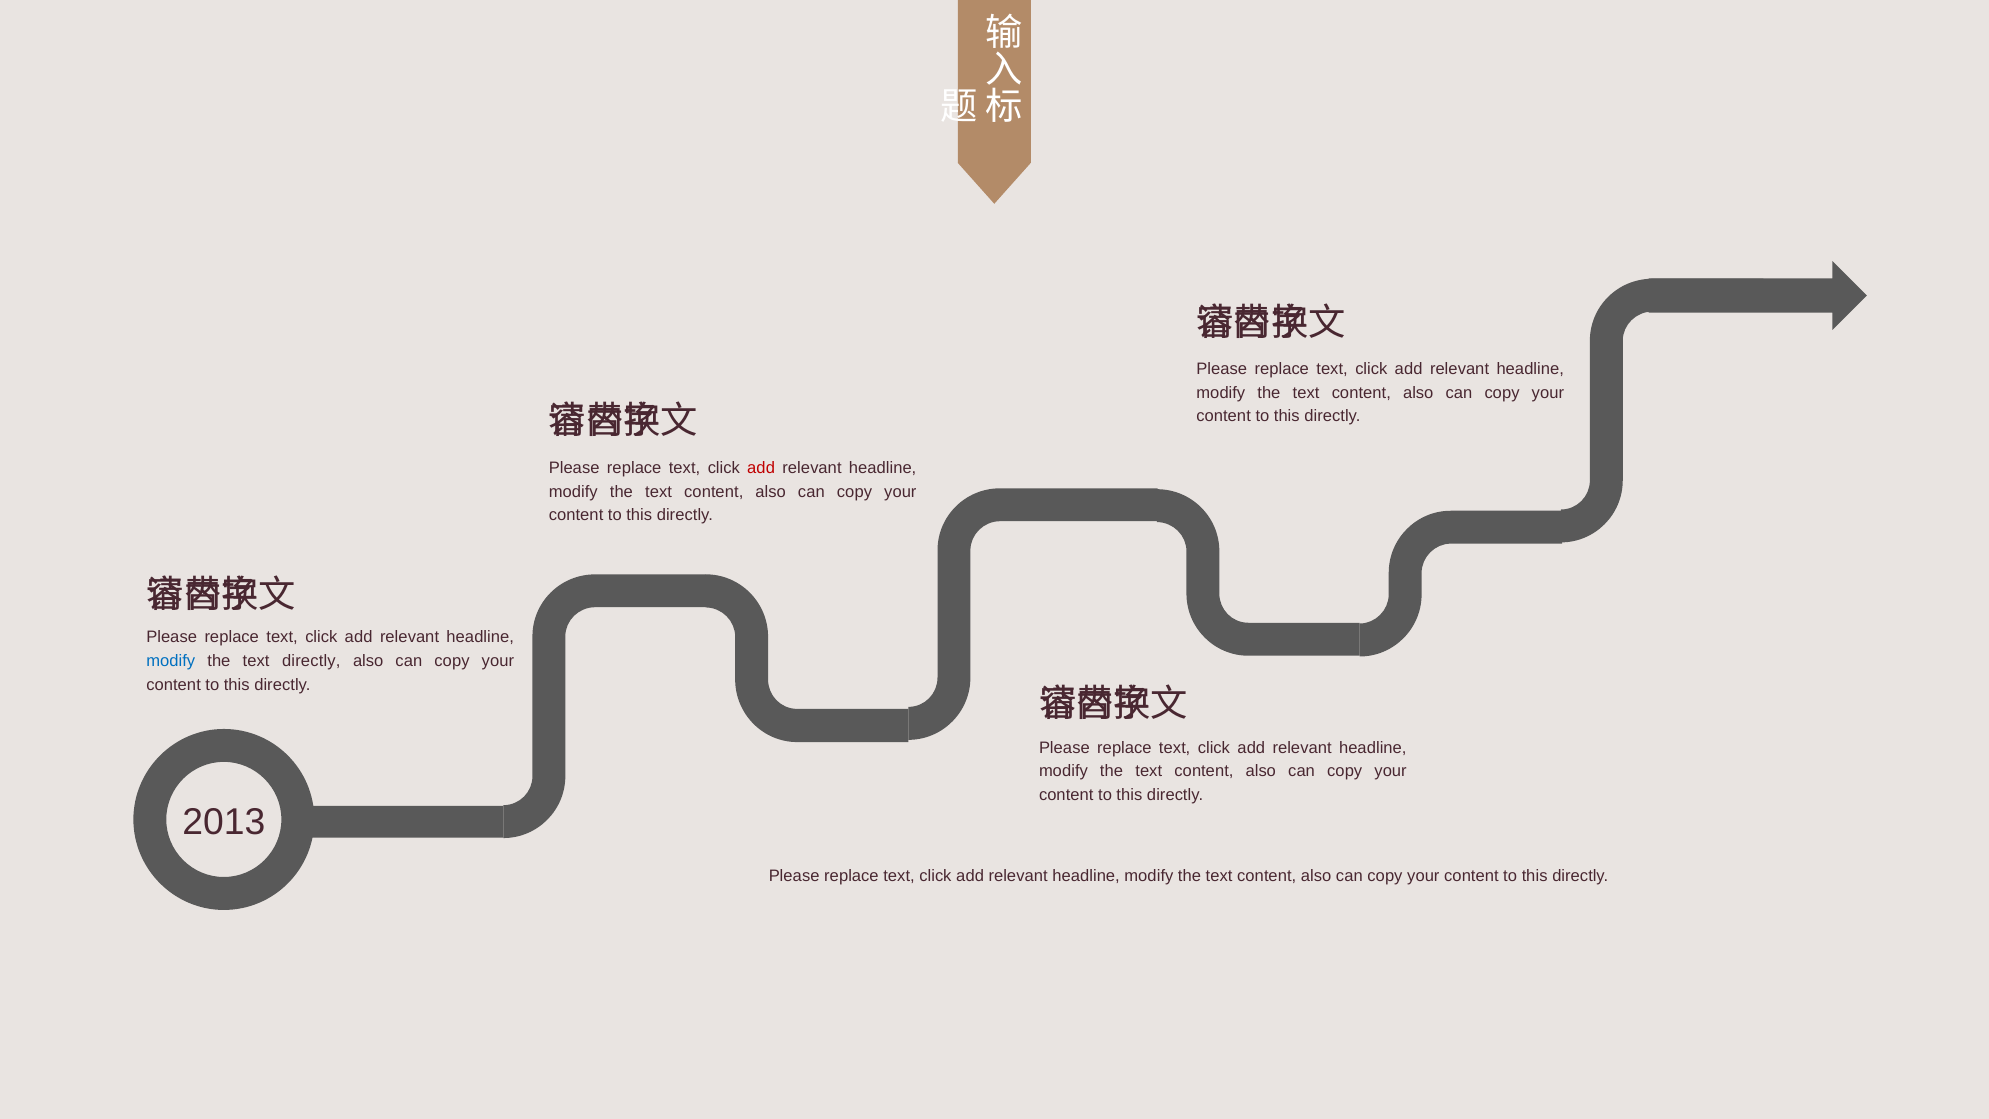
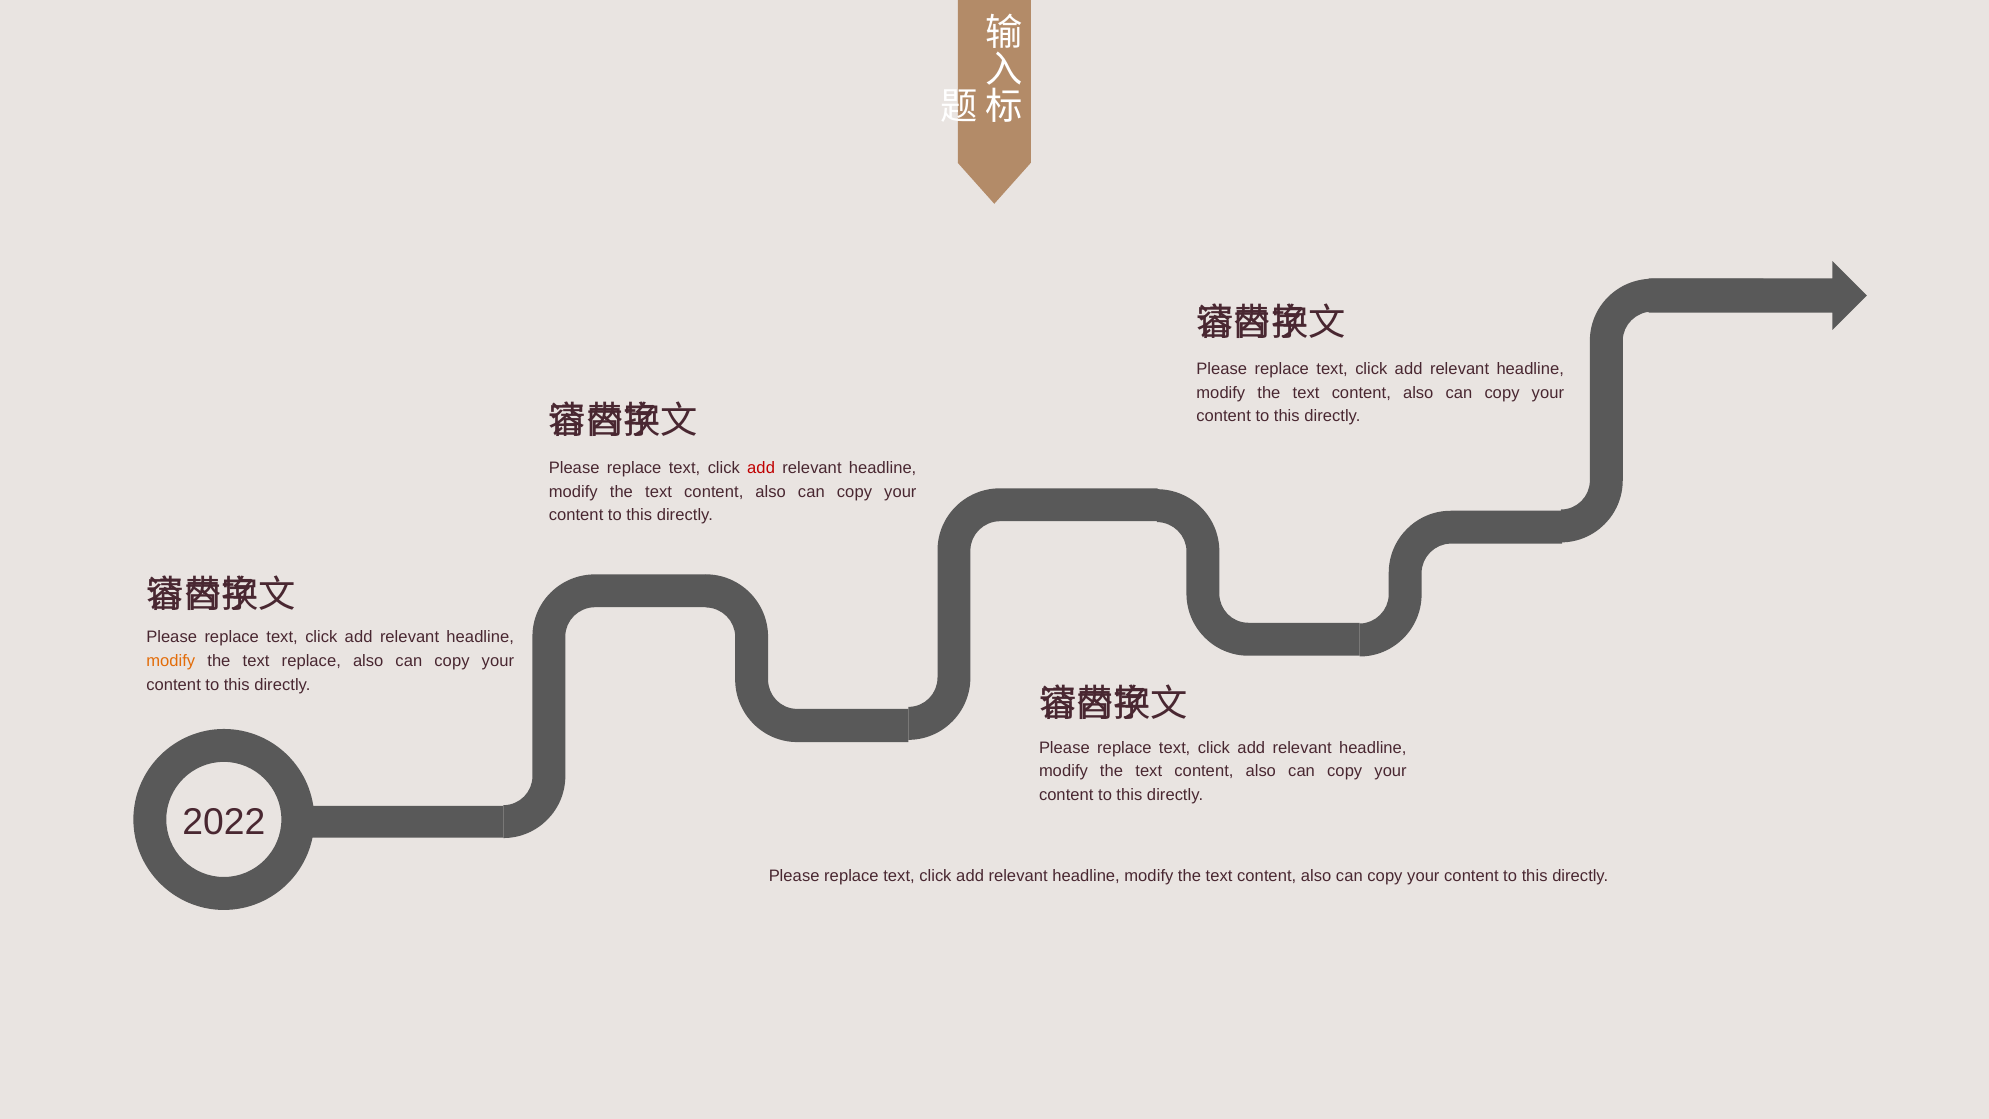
modify colour: blue -> orange (171, 661)
text directly: directly -> replace (311, 661)
2013: 2013 -> 2022 (224, 822)
